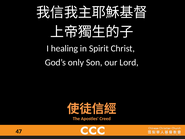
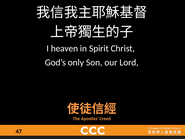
healing: healing -> heaven (64, 48)
